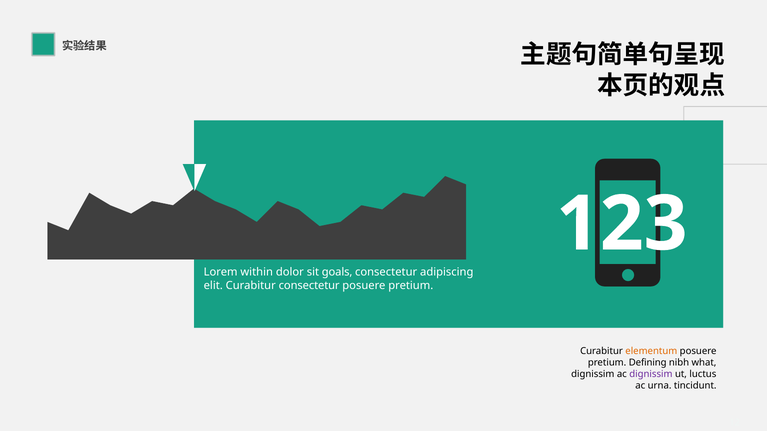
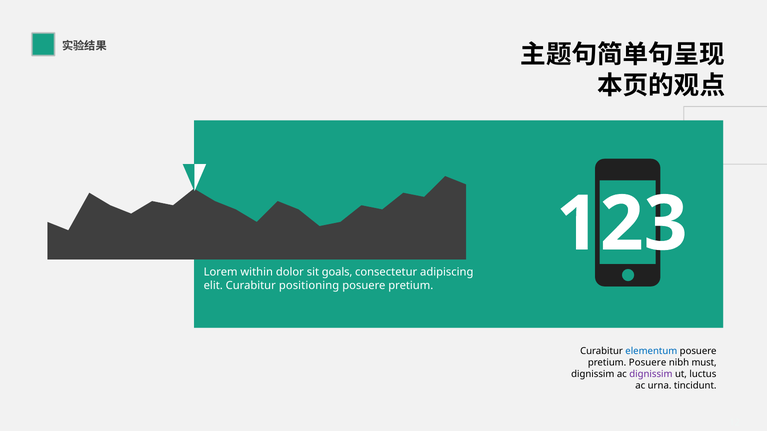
Curabitur consectetur: consectetur -> positioning (309, 286)
elementum colour: orange -> blue (651, 351)
pretium Defining: Defining -> Posuere (648, 363)
what: what -> must (704, 363)
